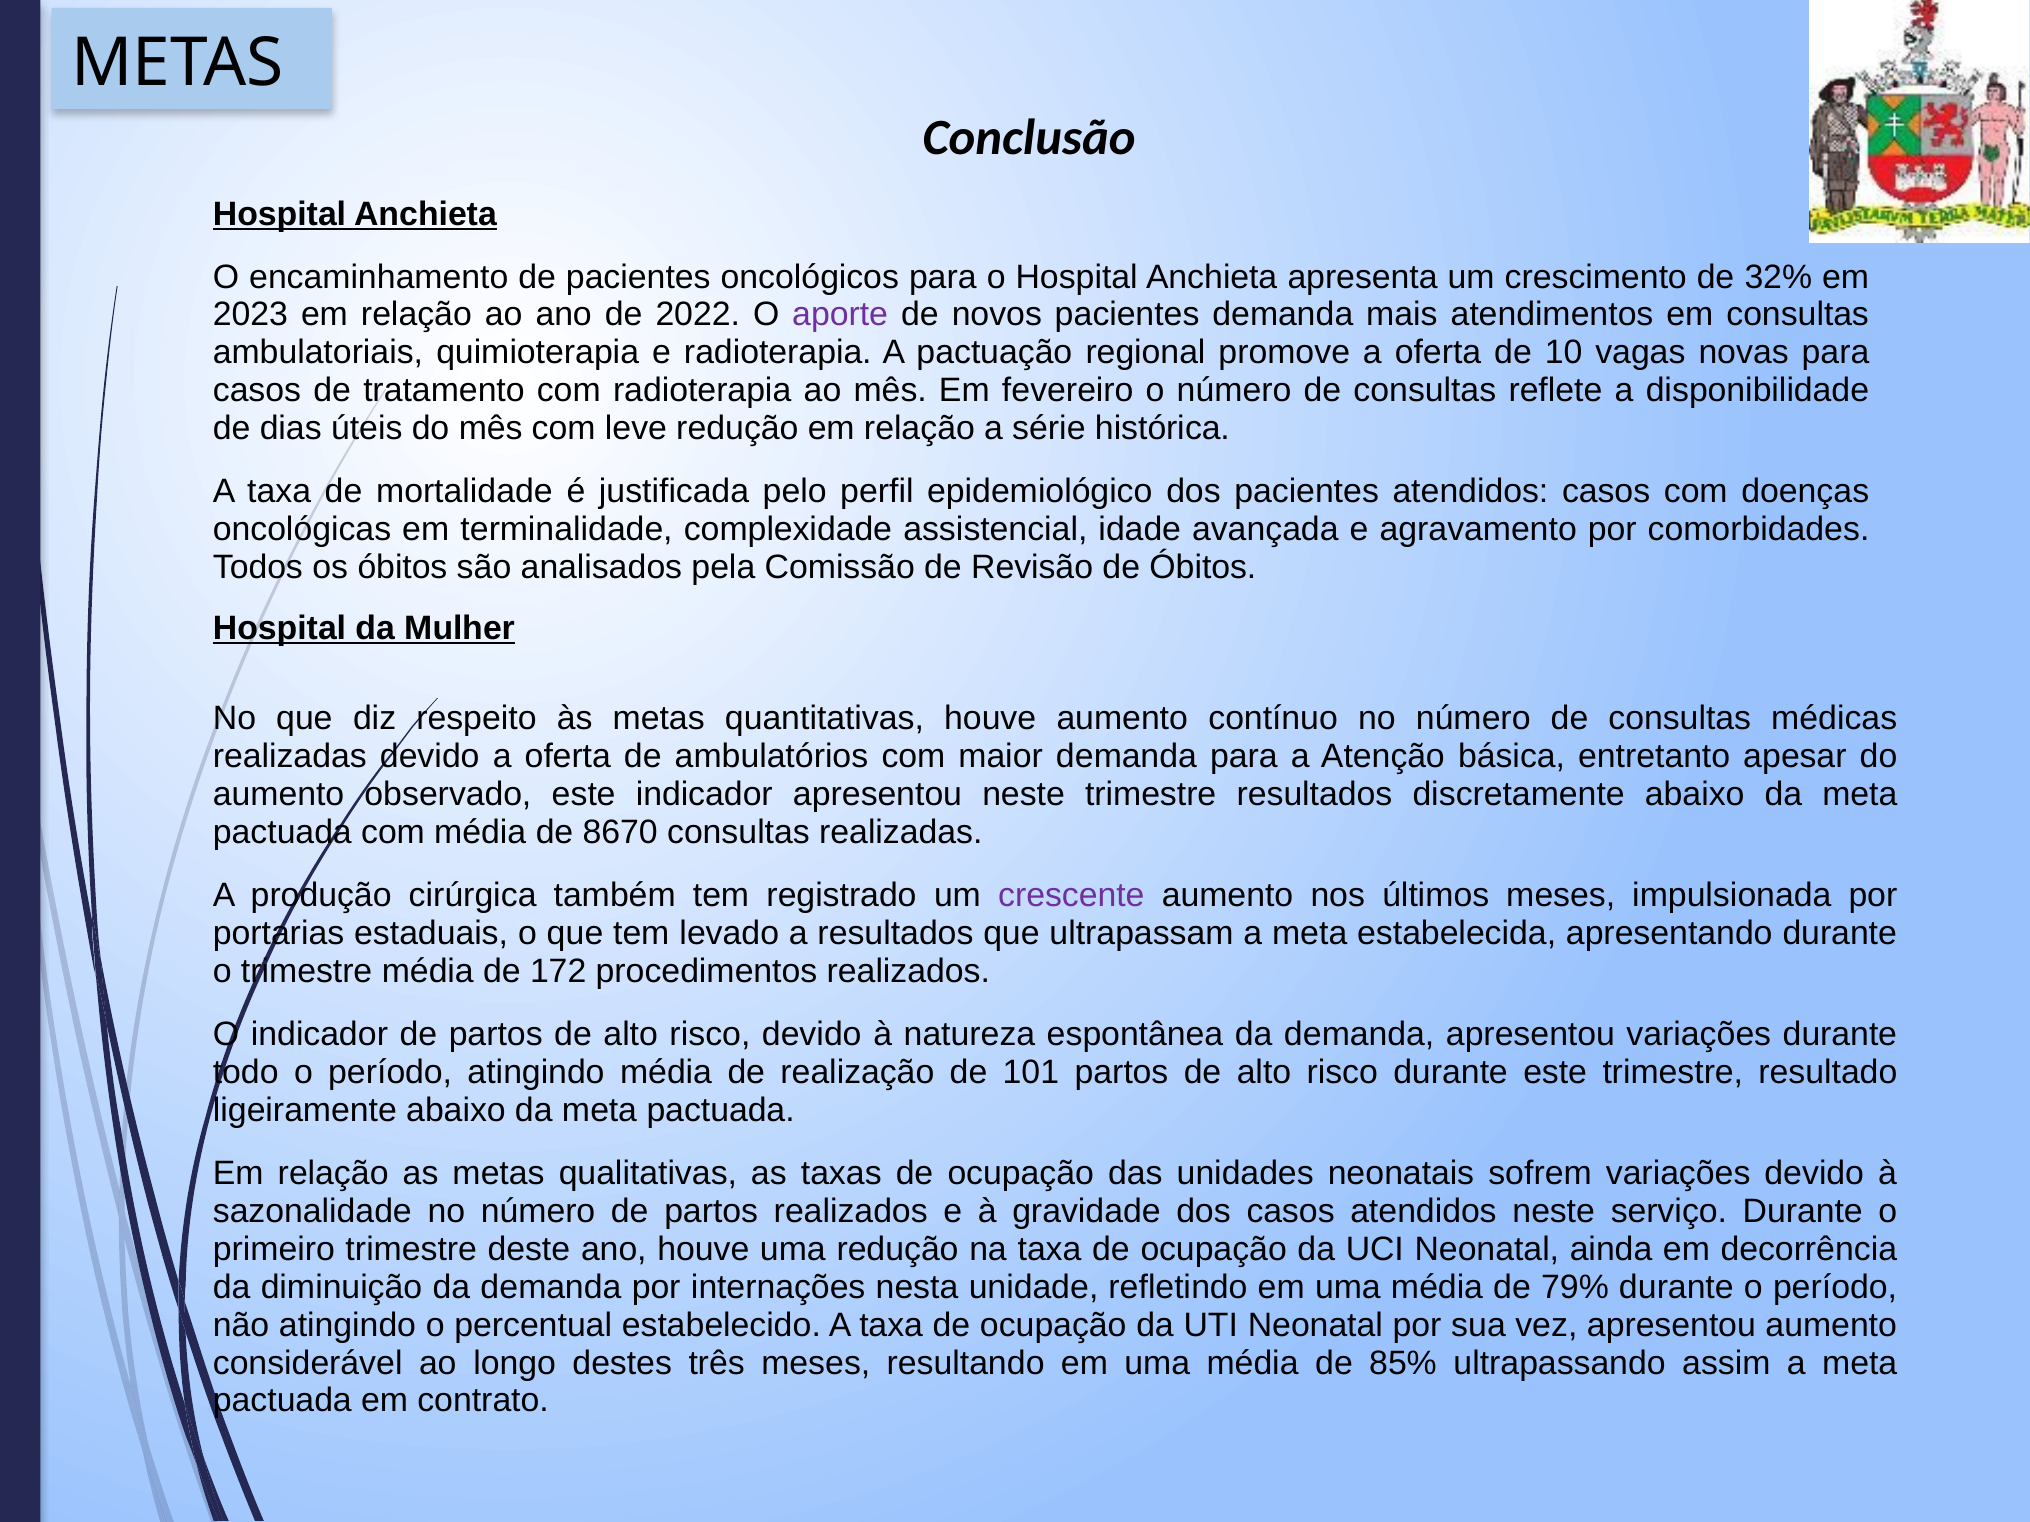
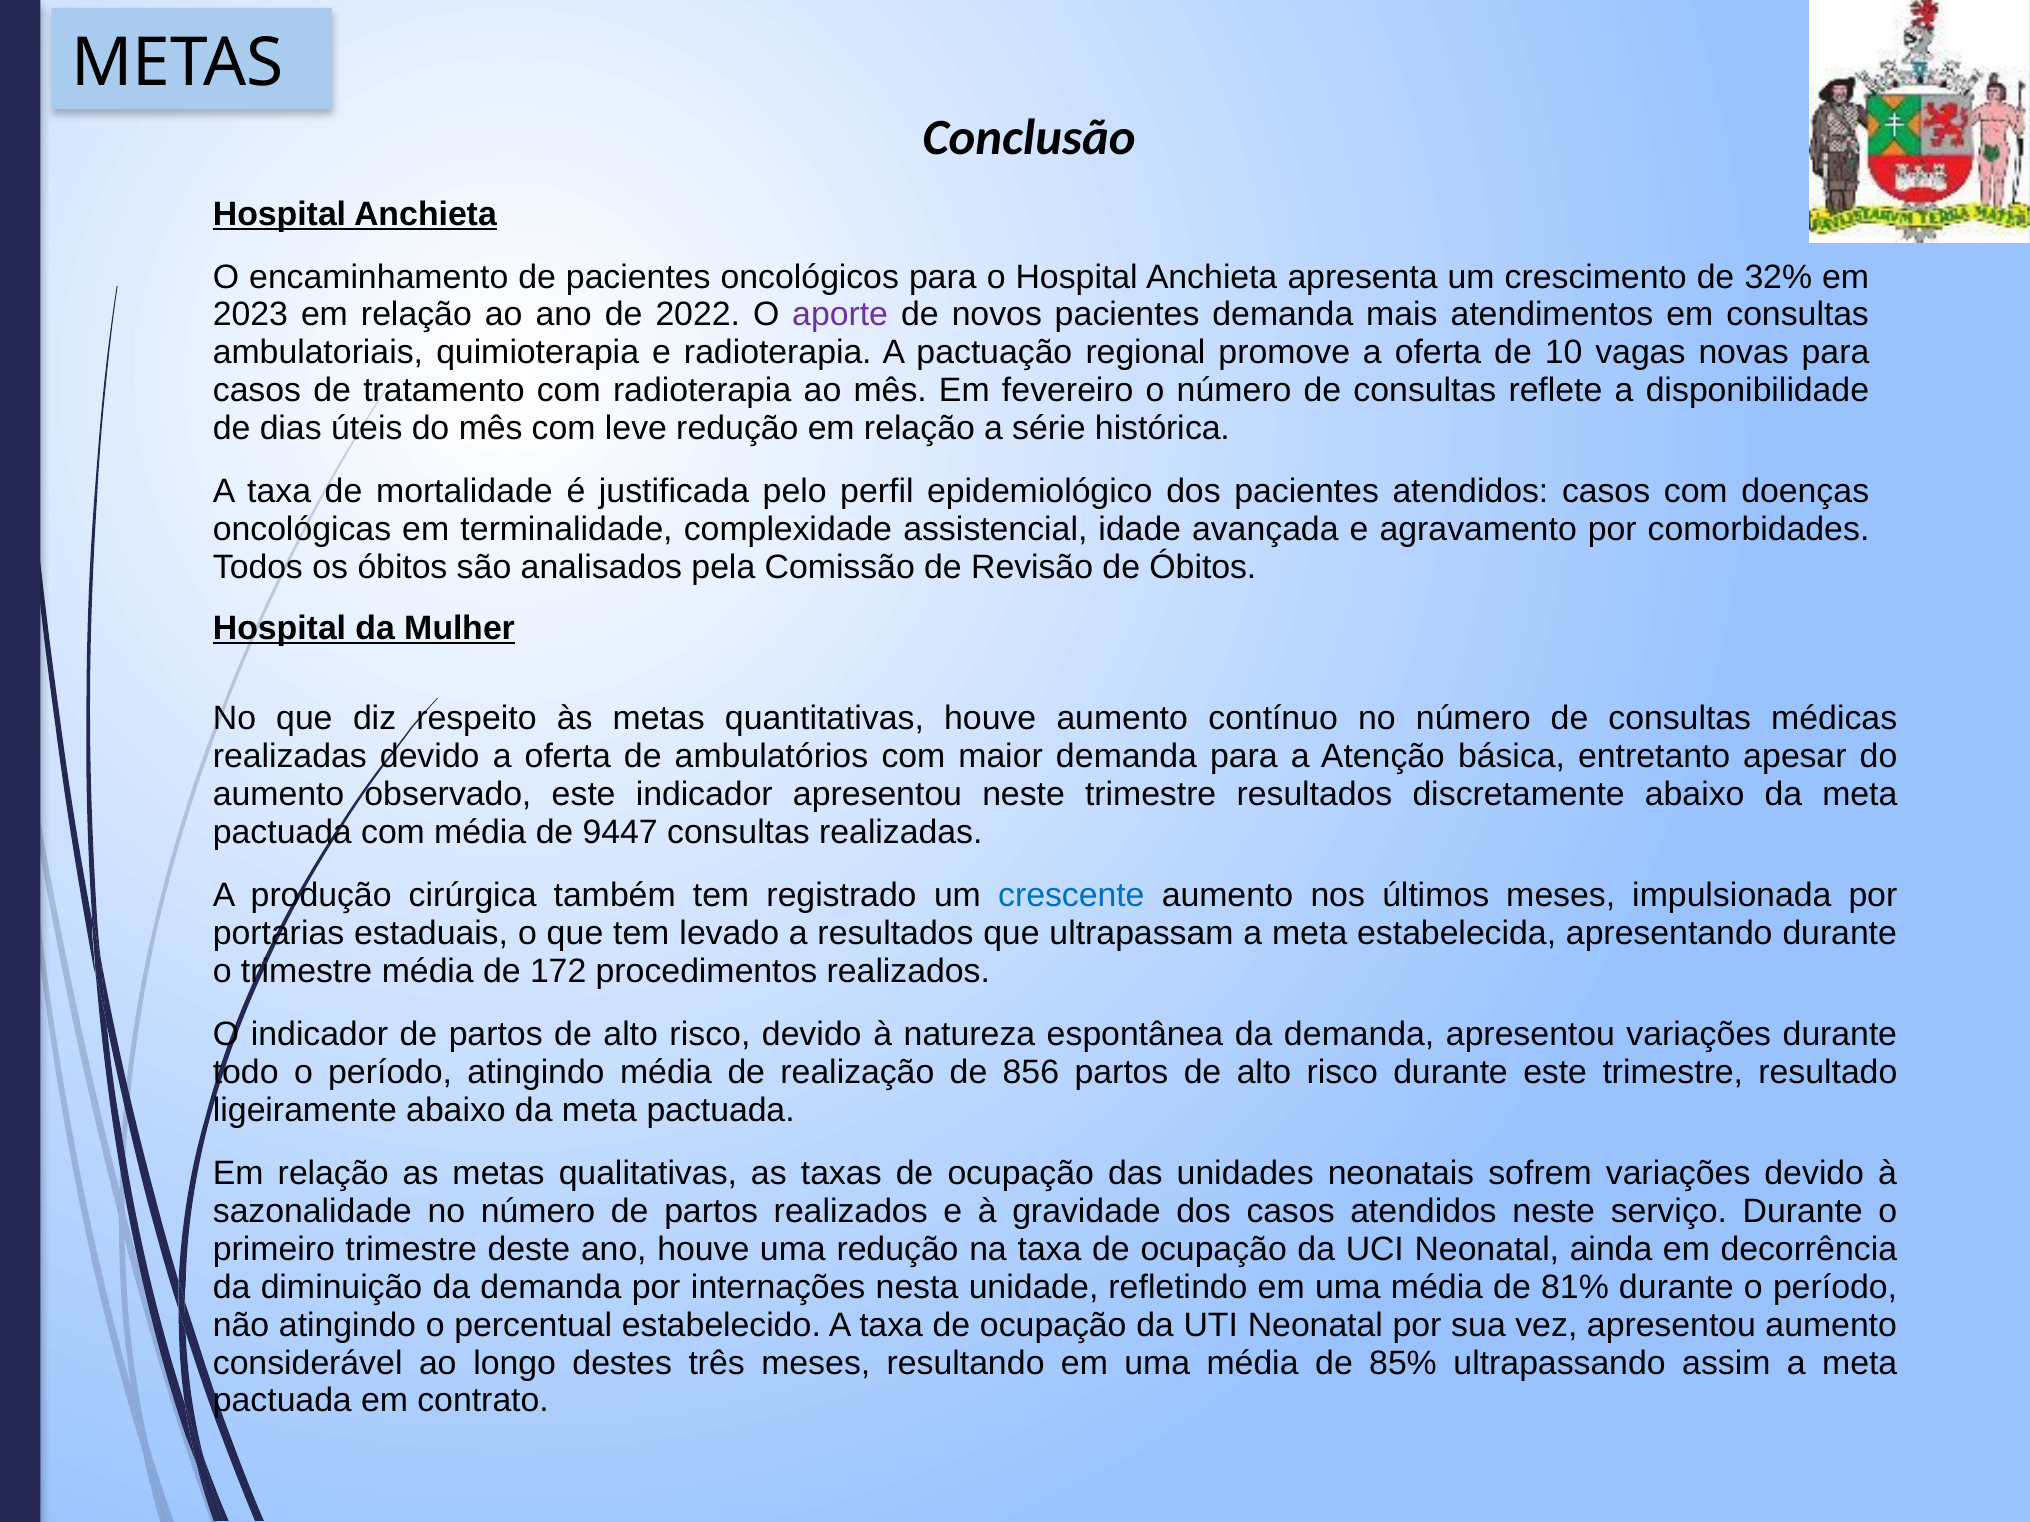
8670: 8670 -> 9447 (620, 833)
crescente colour: purple -> blue (1071, 896)
101: 101 -> 856 (1031, 1073)
79%: 79% -> 81% (1575, 1288)
